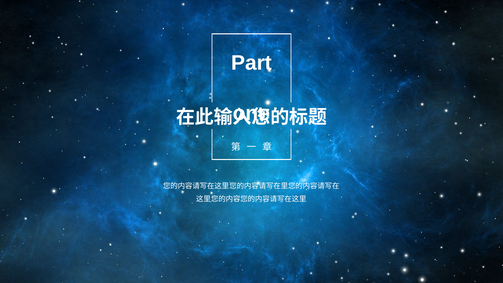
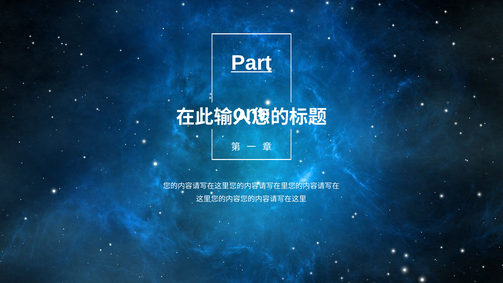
Part underline: none -> present (252, 63)
